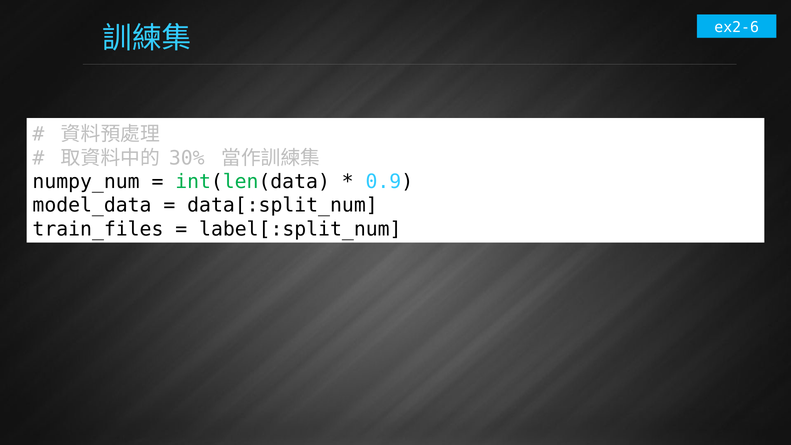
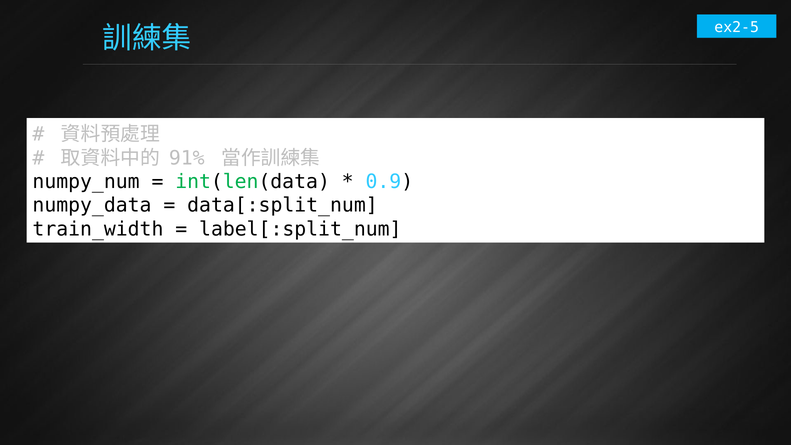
ex2-6: ex2-6 -> ex2-5 (737, 27)
30%: 30% -> 91% (187, 158)
model_data: model_data -> numpy_data (92, 205)
train_files: train_files -> train_width (98, 229)
